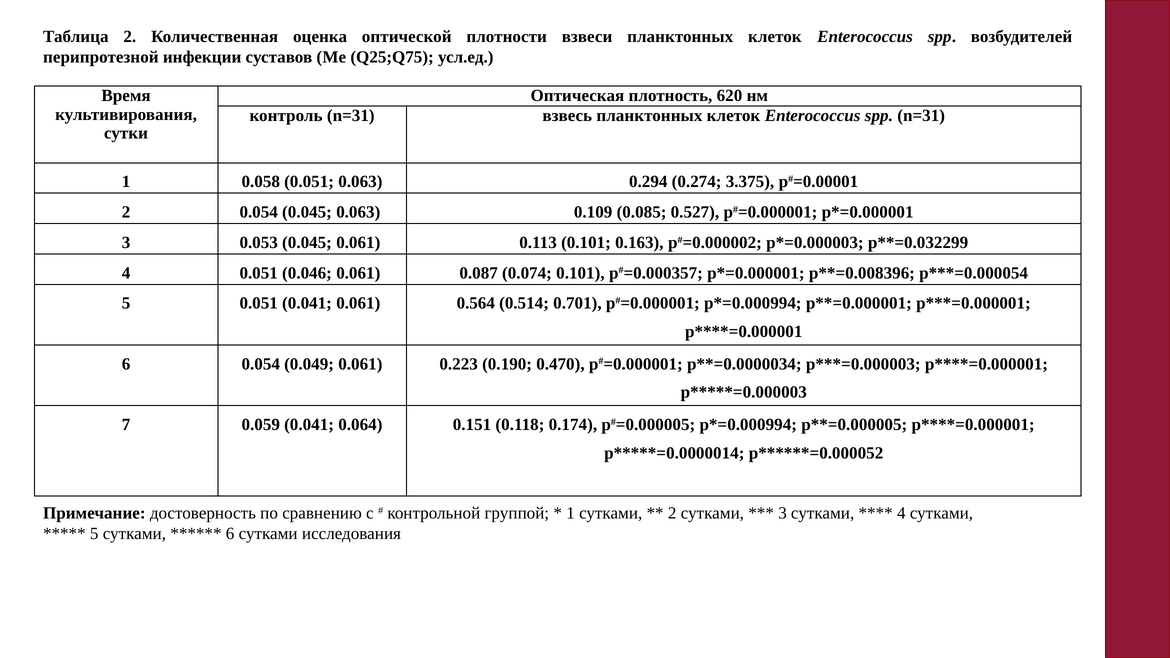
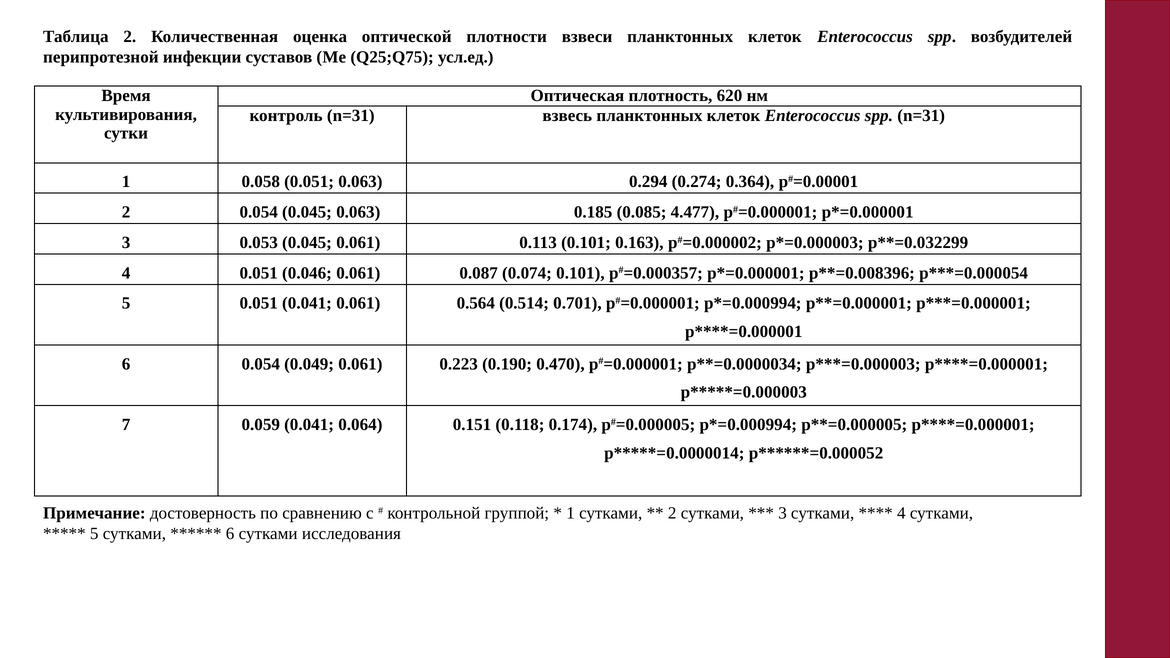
3.375: 3.375 -> 0.364 (750, 182)
0.109: 0.109 -> 0.185 (593, 212)
0.527: 0.527 -> 4.477 (695, 212)
